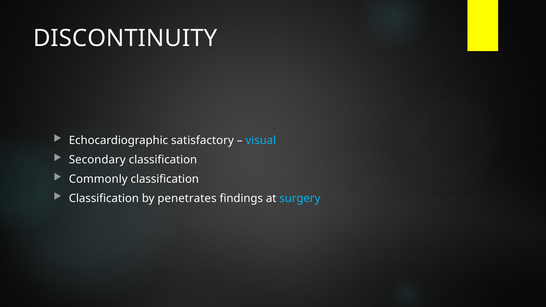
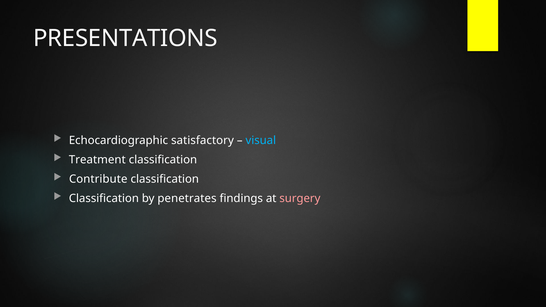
DISCONTINUITY: DISCONTINUITY -> PRESENTATIONS (125, 38)
Secondary: Secondary -> Treatment (97, 160)
Commonly: Commonly -> Contribute (98, 179)
surgery colour: light blue -> pink (300, 198)
